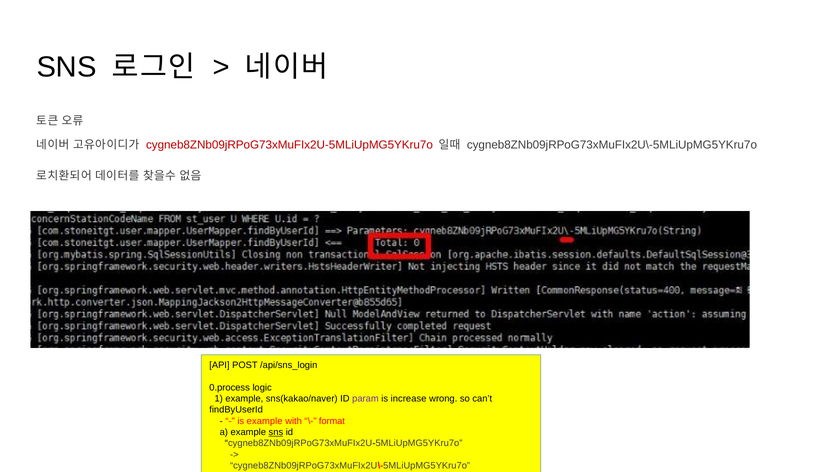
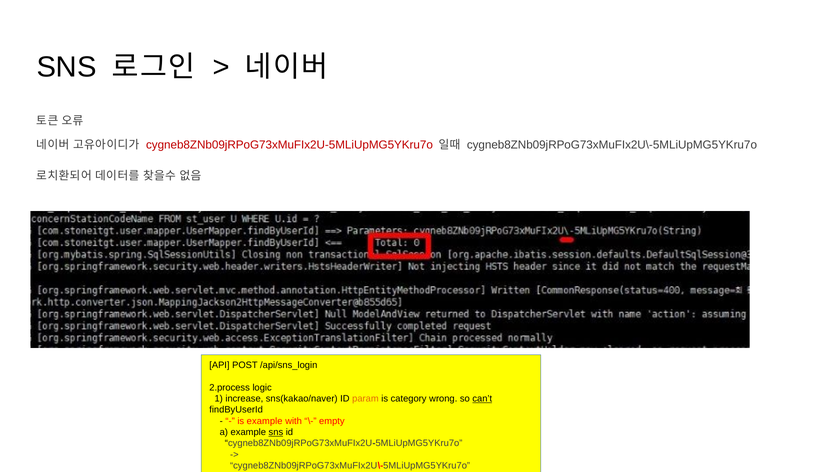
0.process: 0.process -> 2.process (230, 388)
1 example: example -> increase (244, 399)
param colour: purple -> orange (365, 399)
increase: increase -> category (409, 399)
can’t underline: none -> present (482, 399)
format: format -> empty (332, 421)
